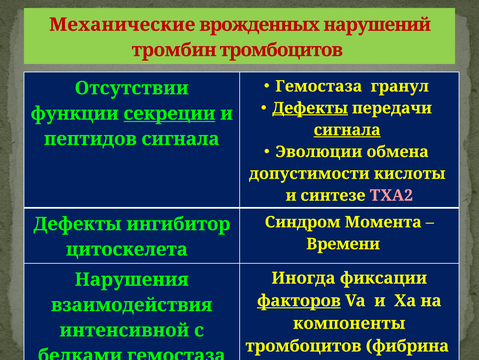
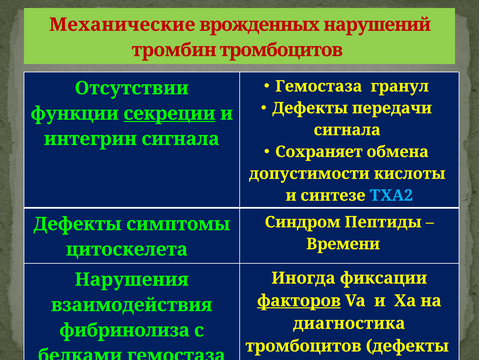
Дефекты underline: present -> none (310, 108)
сигнала underline: present -> none (347, 130)
пептидов: пептидов -> интегрин (90, 139)
Эволюции: Эволюции -> Сохраняет (319, 151)
ТХА2 colour: pink -> light blue (391, 195)
Момента: Момента -> Пептиды (383, 222)
ингибитор: ингибитор -> симптомы (178, 224)
компоненты: компоненты -> диагностика (349, 323)
интенсивной: интенсивной -> фибринолиза (125, 330)
тромбоцитов фибрина: фибрина -> дефекты (407, 345)
